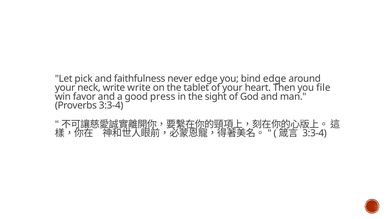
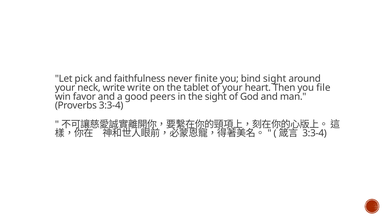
never edge: edge -> finite (206, 79)
bind edge: edge -> sight (275, 79)
press: press -> peers (163, 97)
